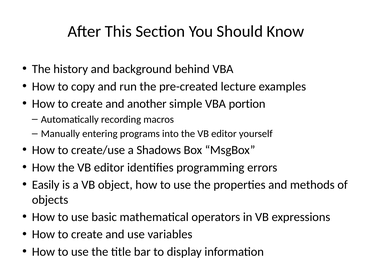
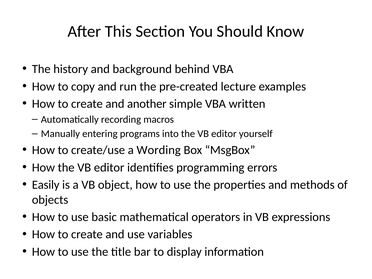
portion: portion -> written (247, 104)
Shadows: Shadows -> Wording (159, 150)
